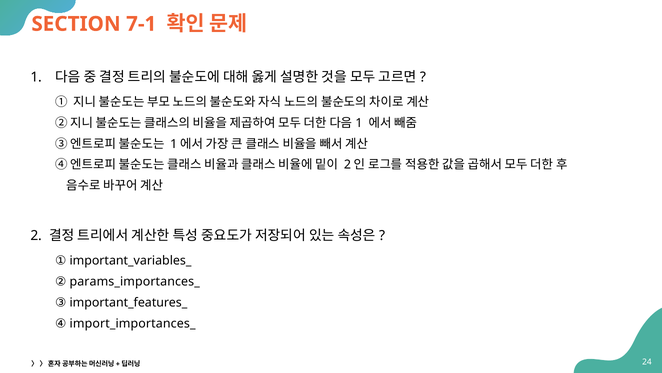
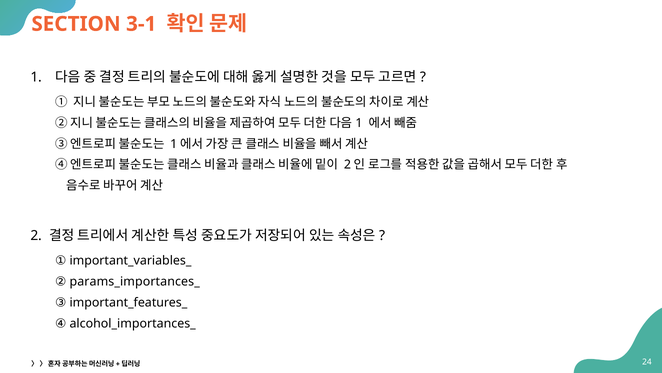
7-1: 7-1 -> 3-1 (141, 24)
import_importances_: import_importances_ -> alcohol_importances_ (133, 323)
